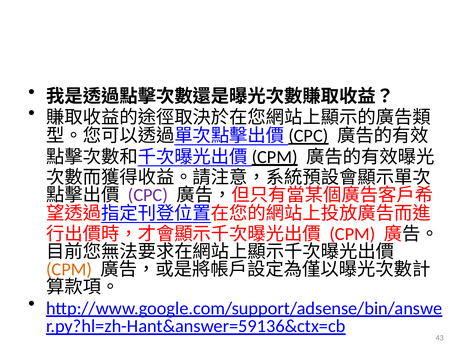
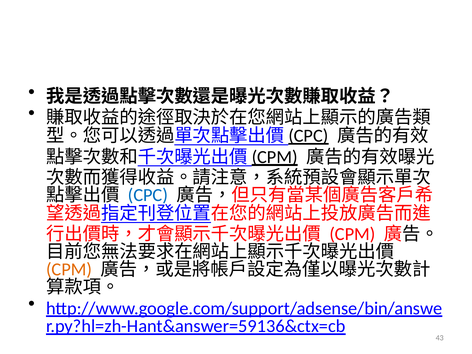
CPC colour: purple -> blue (148, 195)
